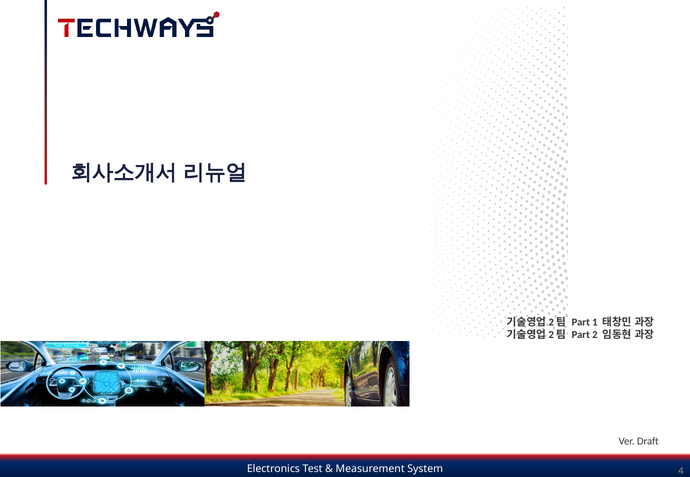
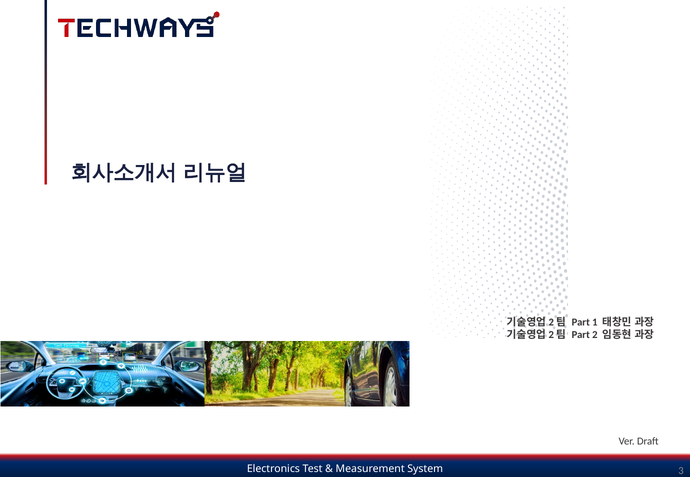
4: 4 -> 3 (681, 471)
